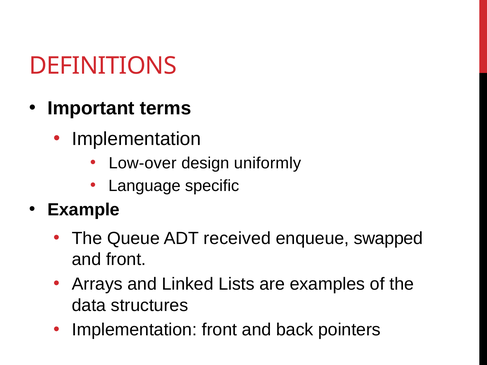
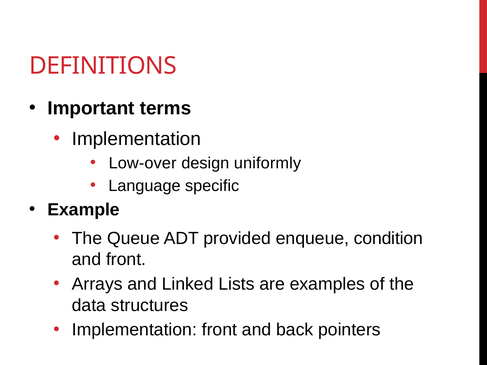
received: received -> provided (237, 238)
swapped: swapped -> condition (388, 238)
